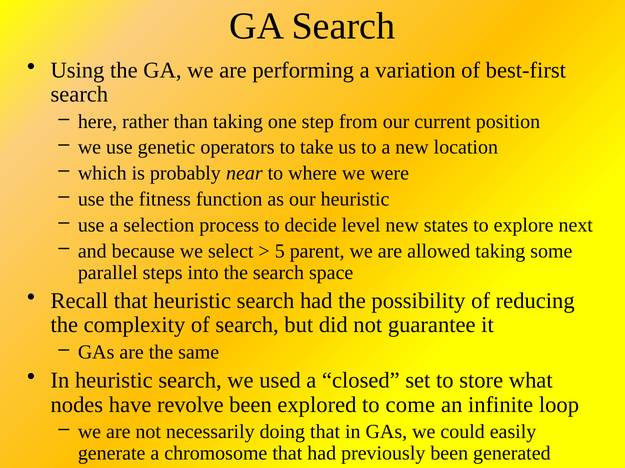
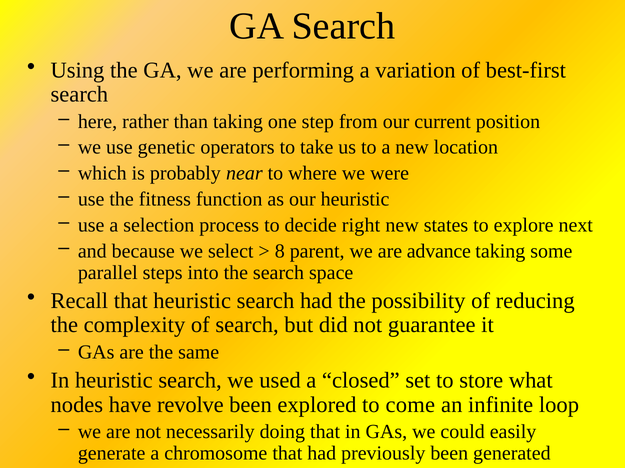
level: level -> right (361, 225)
5: 5 -> 8 (280, 251)
allowed: allowed -> advance (439, 251)
